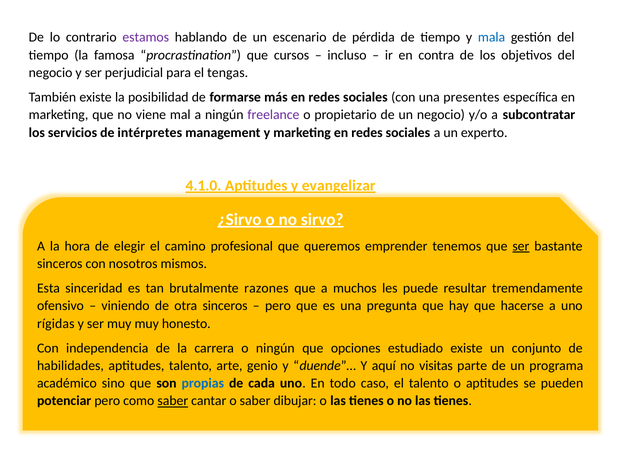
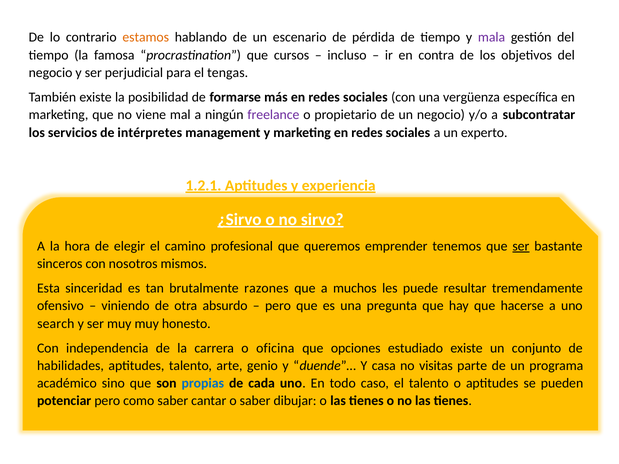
estamos colour: purple -> orange (146, 37)
mala colour: blue -> purple (492, 37)
presentes: presentes -> vergüenza (472, 97)
4.1.0: 4.1.0 -> 1.2.1 (204, 186)
evangelizar: evangelizar -> experiencia (339, 186)
otra sinceros: sinceros -> absurdo (225, 306)
rígidas: rígidas -> search (56, 324)
o ningún: ningún -> oficina (275, 348)
aquí: aquí -> casa (384, 366)
saber underline: present -> none (173, 401)
